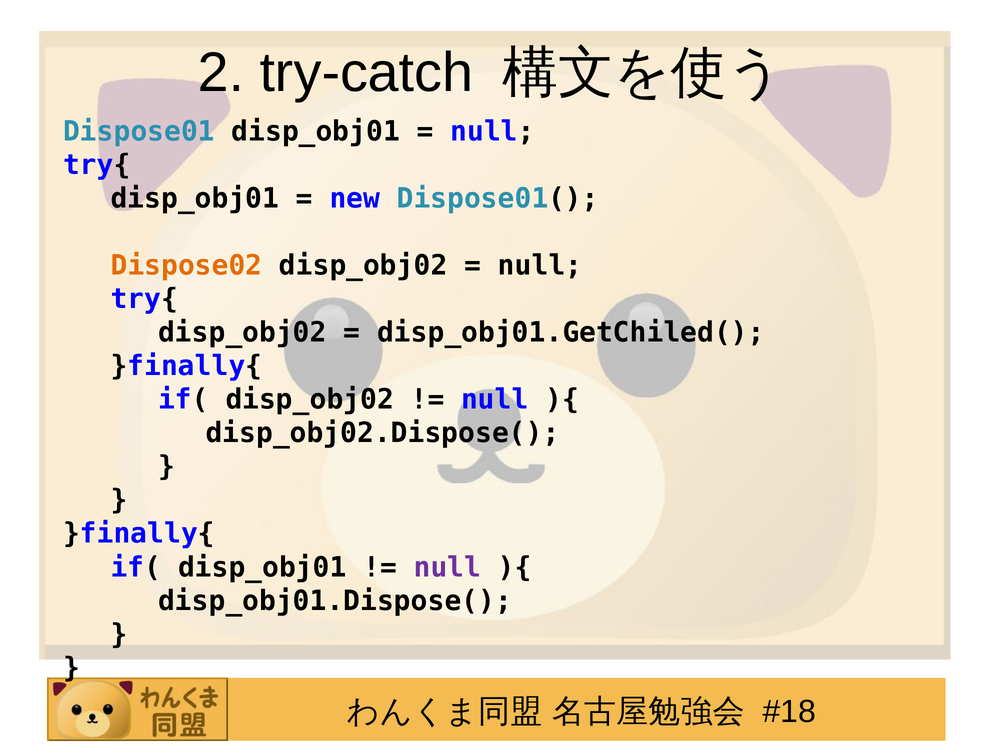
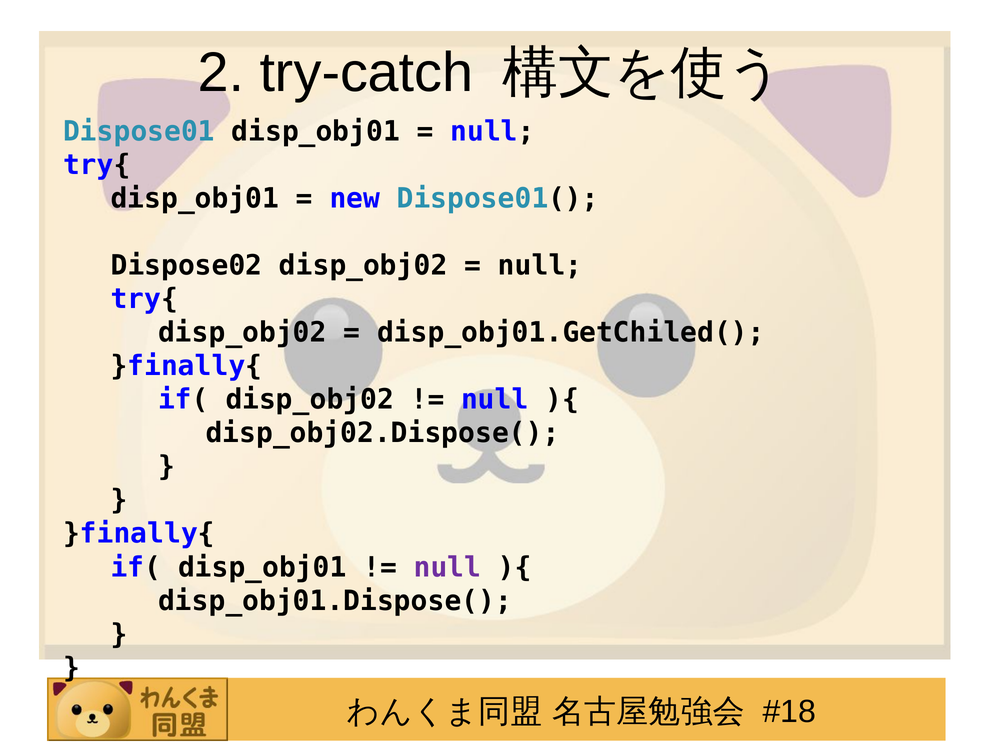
Dispose02 colour: orange -> black (186, 265)
